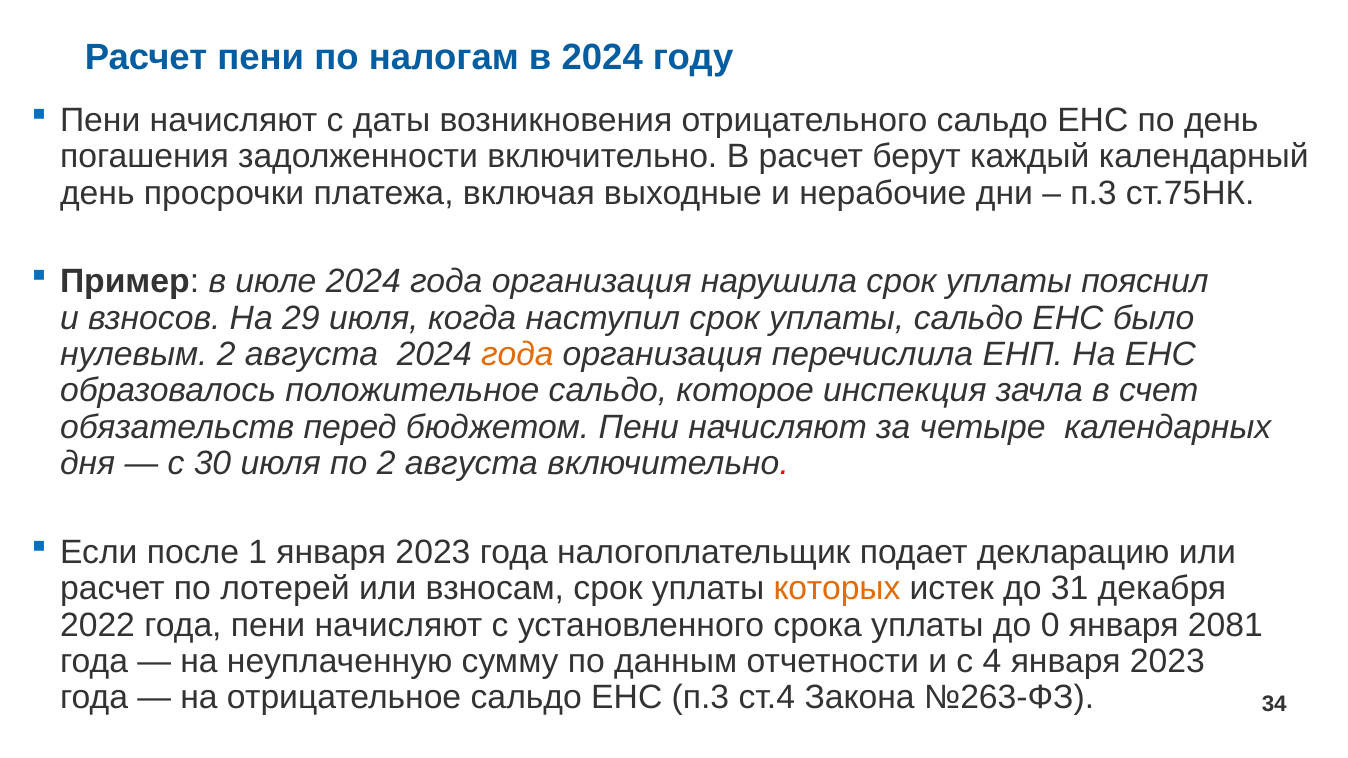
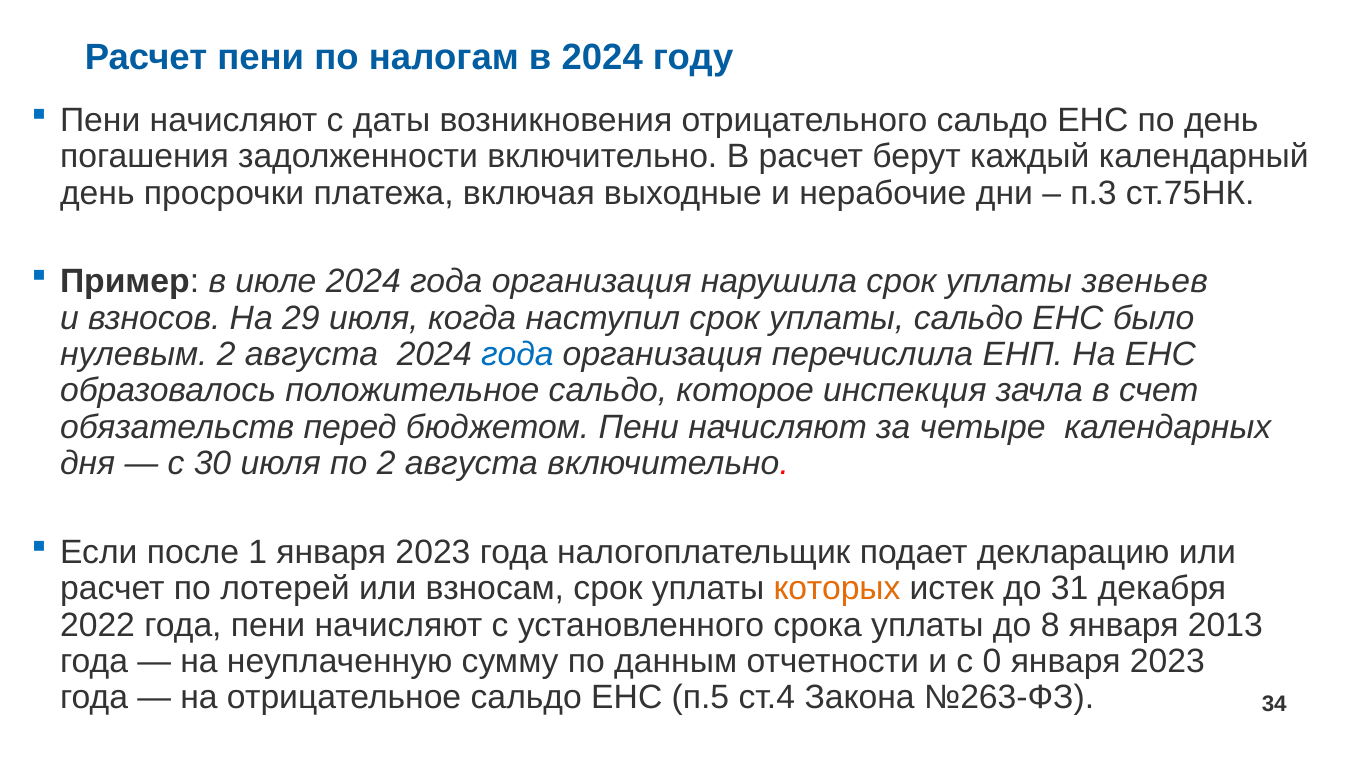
пояснил: пояснил -> звеньев (1145, 282)
года colour: orange -> blue (517, 355)
0: 0 -> 8 (1050, 625)
2081: 2081 -> 2013 (1225, 625)
4: 4 -> 0 (992, 662)
ЕНС п.3: п.3 -> п.5 (700, 698)
